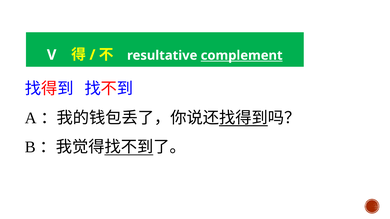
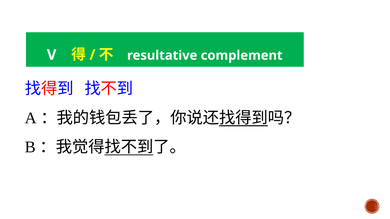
complement underline: present -> none (242, 56)
